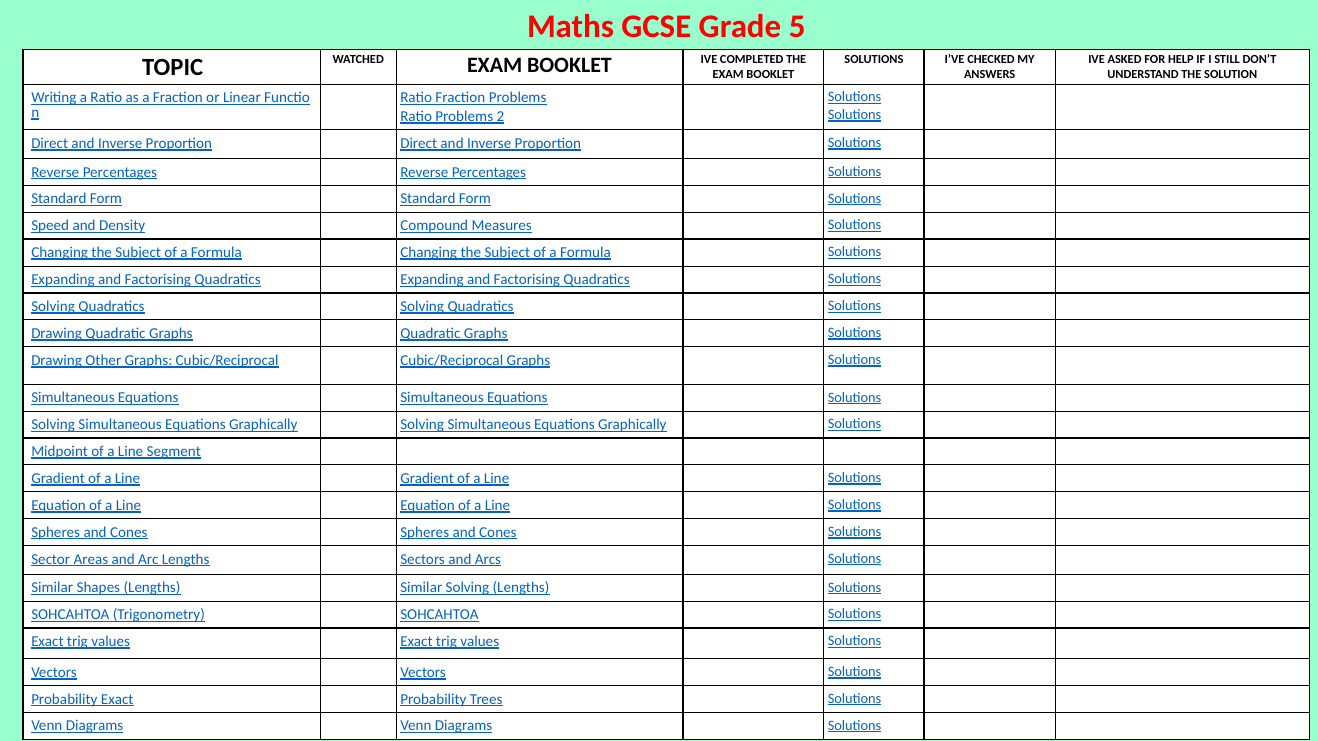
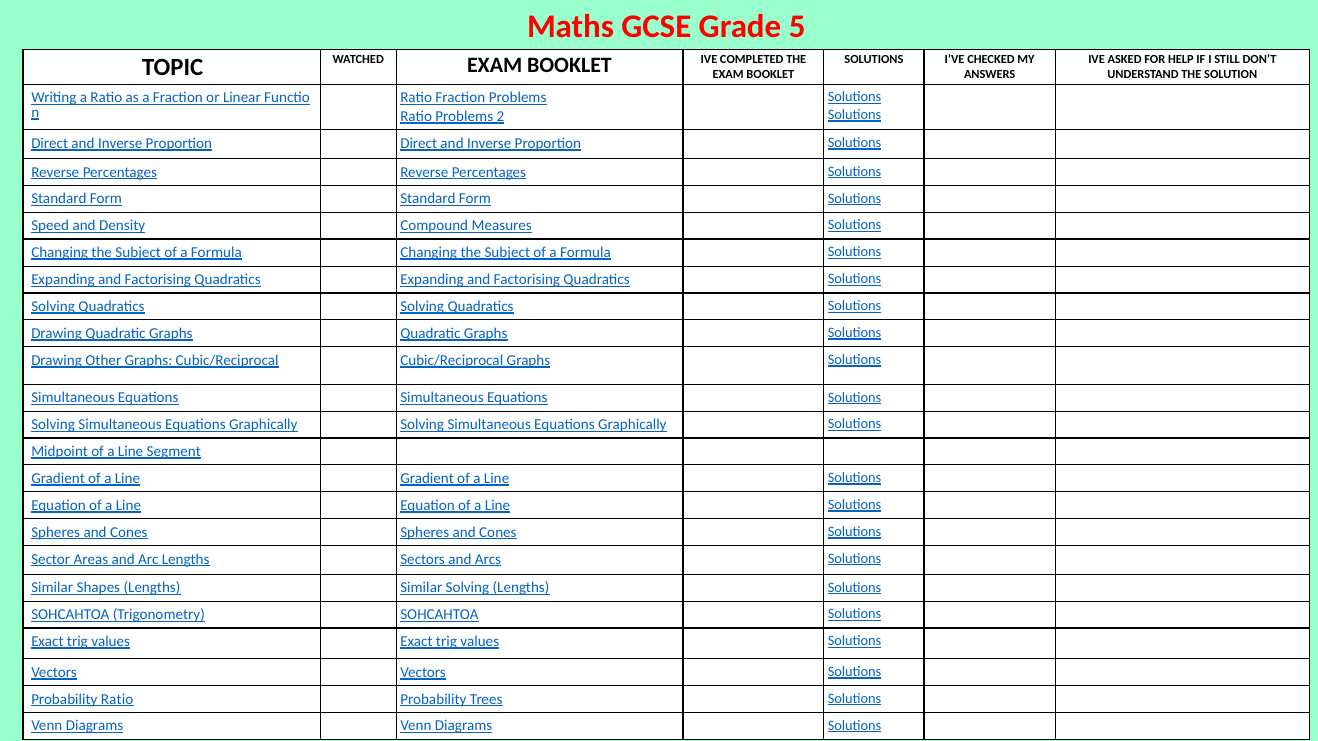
Probability Exact: Exact -> Ratio (117, 699)
